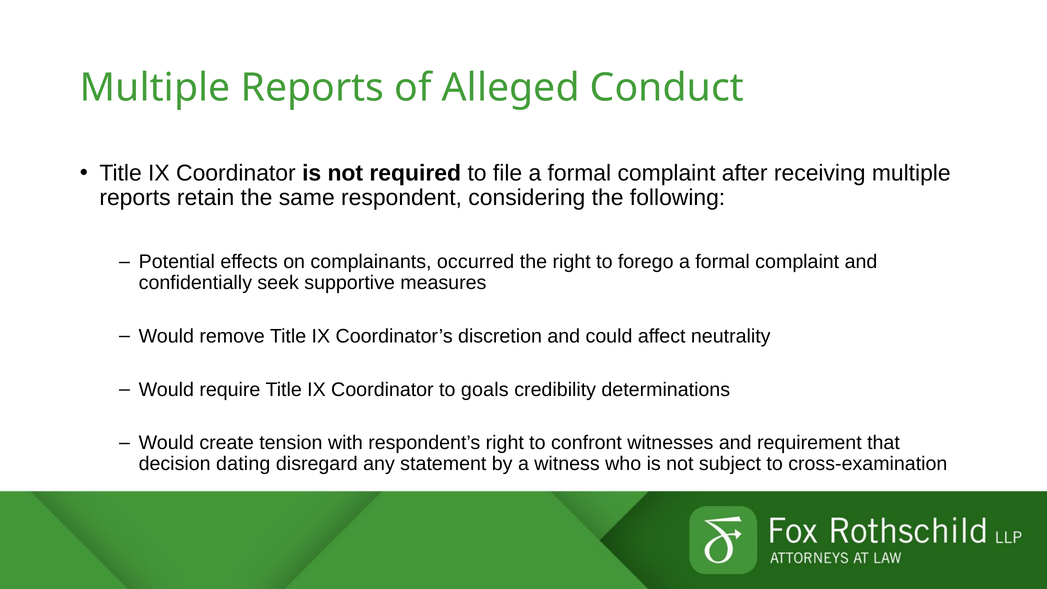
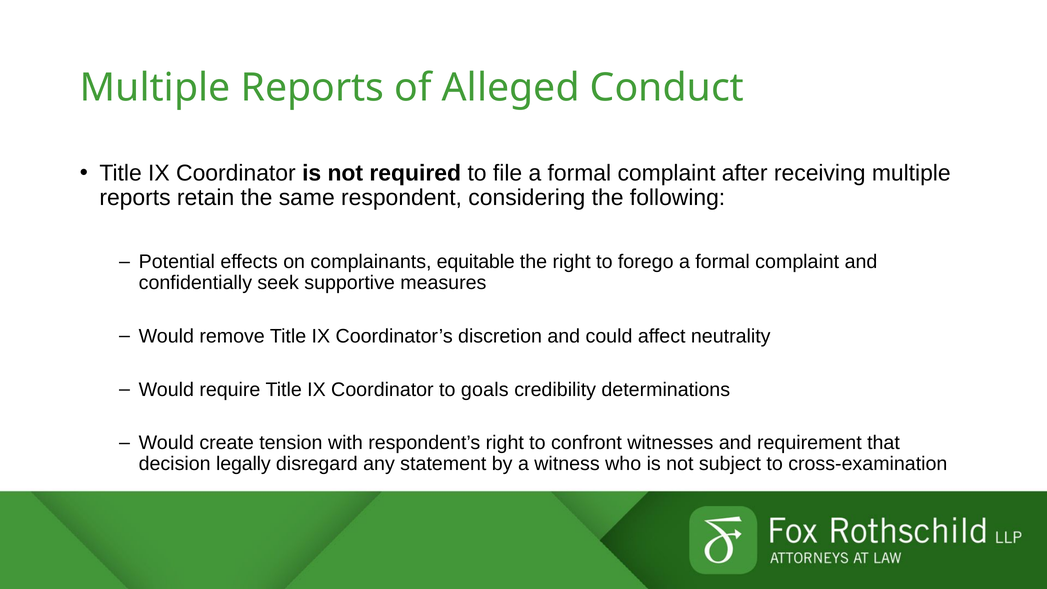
occurred: occurred -> equitable (476, 262)
dating: dating -> legally (243, 464)
